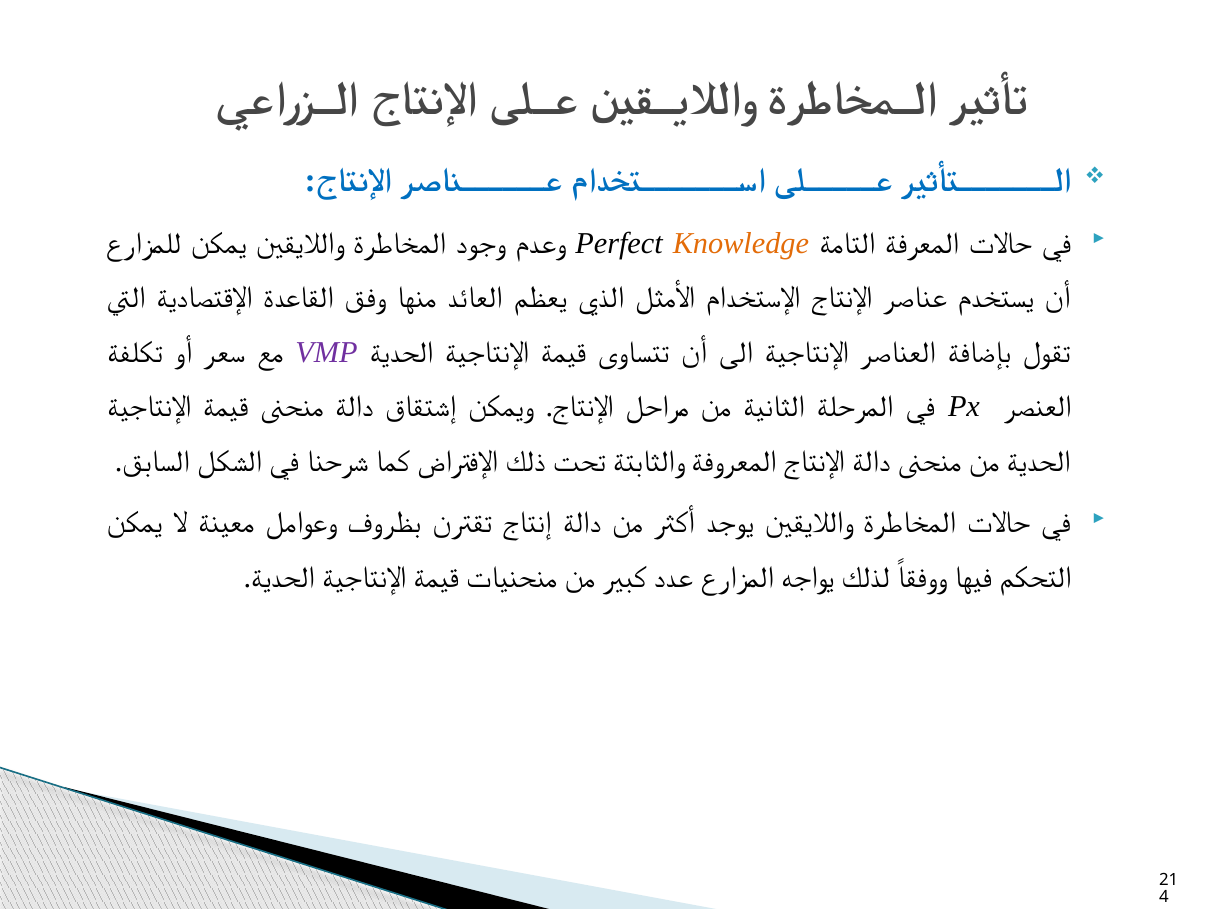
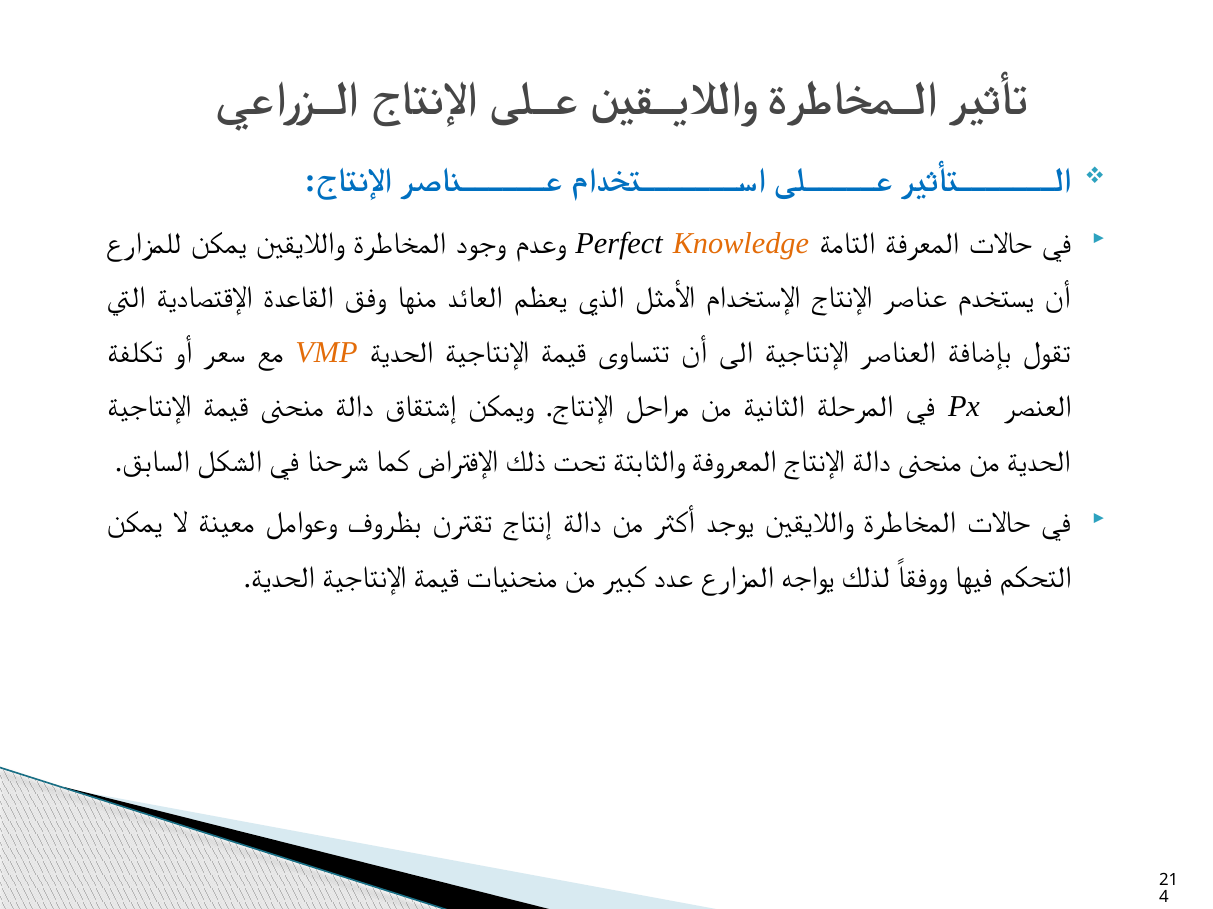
VMP colour: purple -> orange (327, 353)
